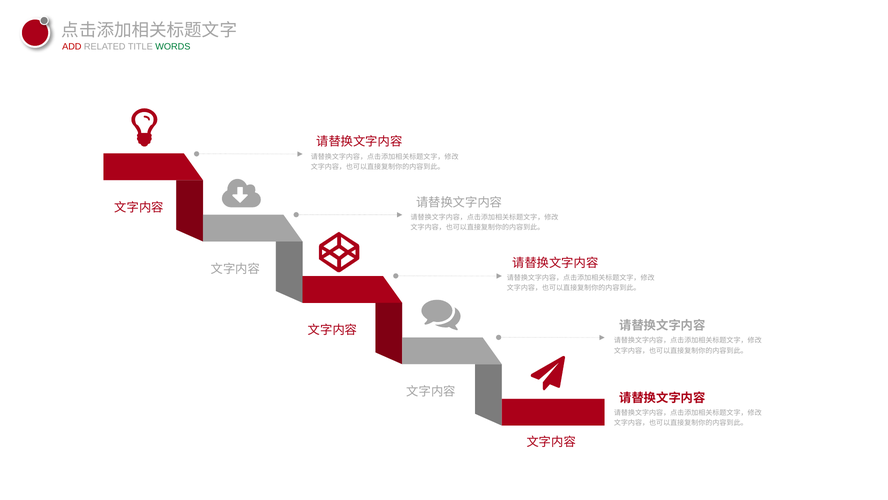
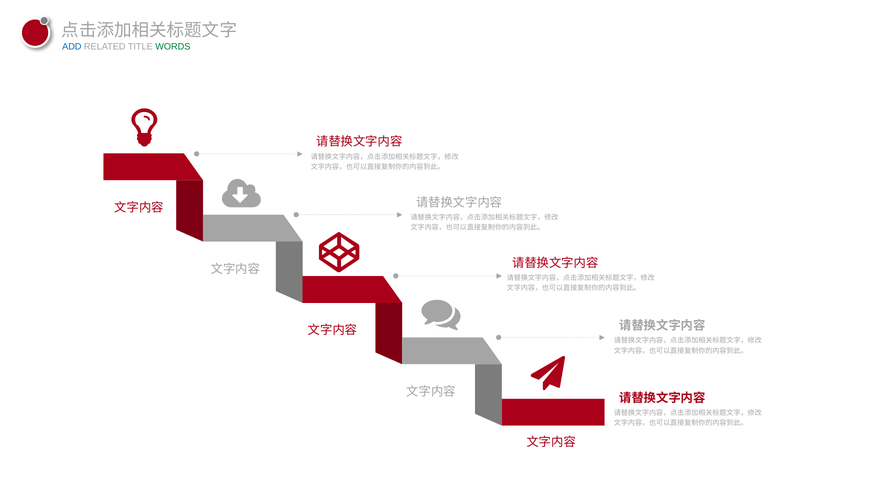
ADD colour: red -> blue (72, 47)
